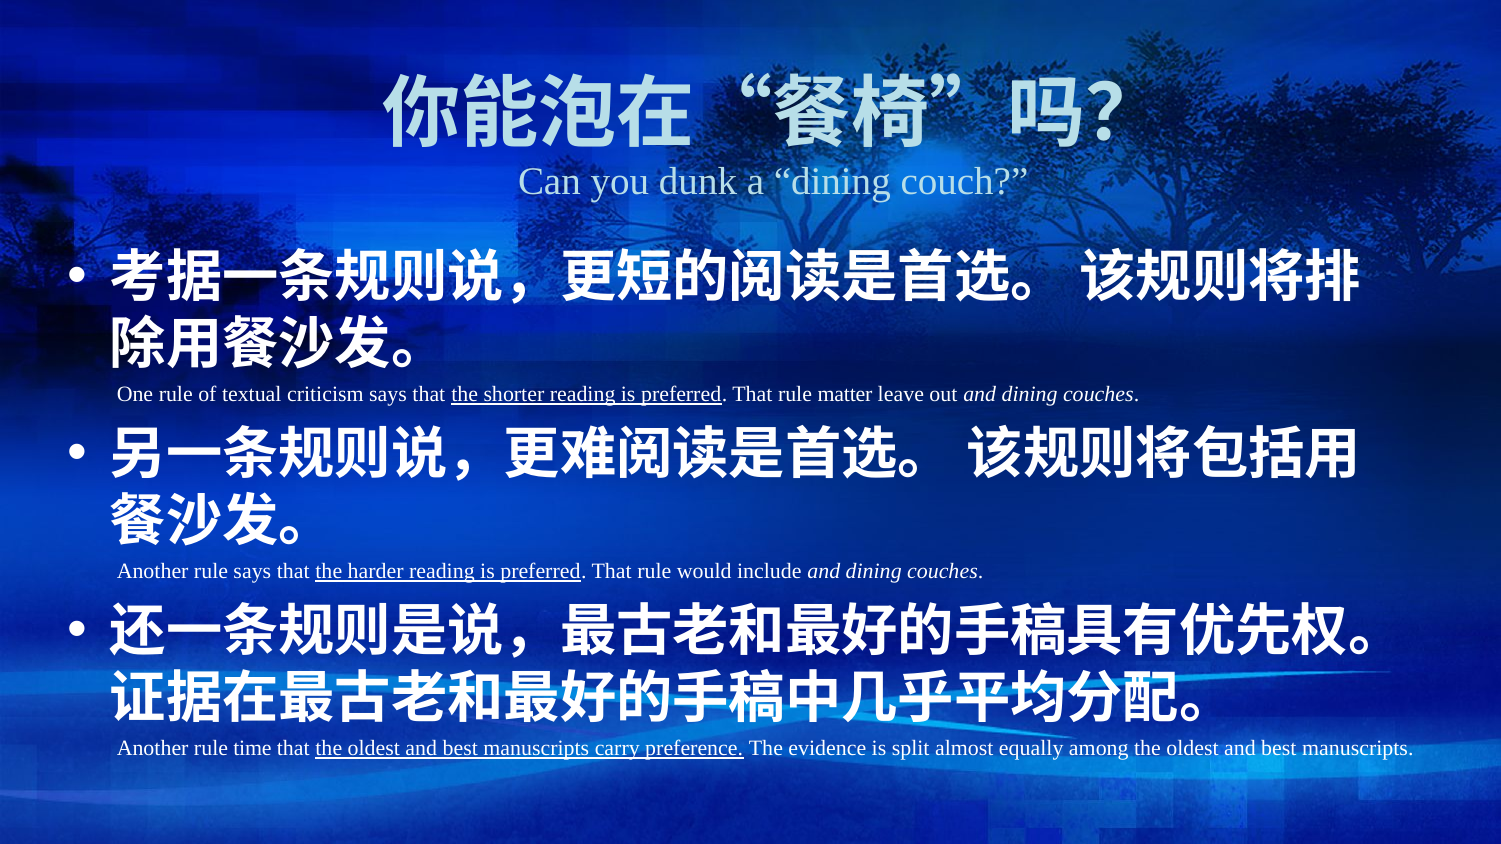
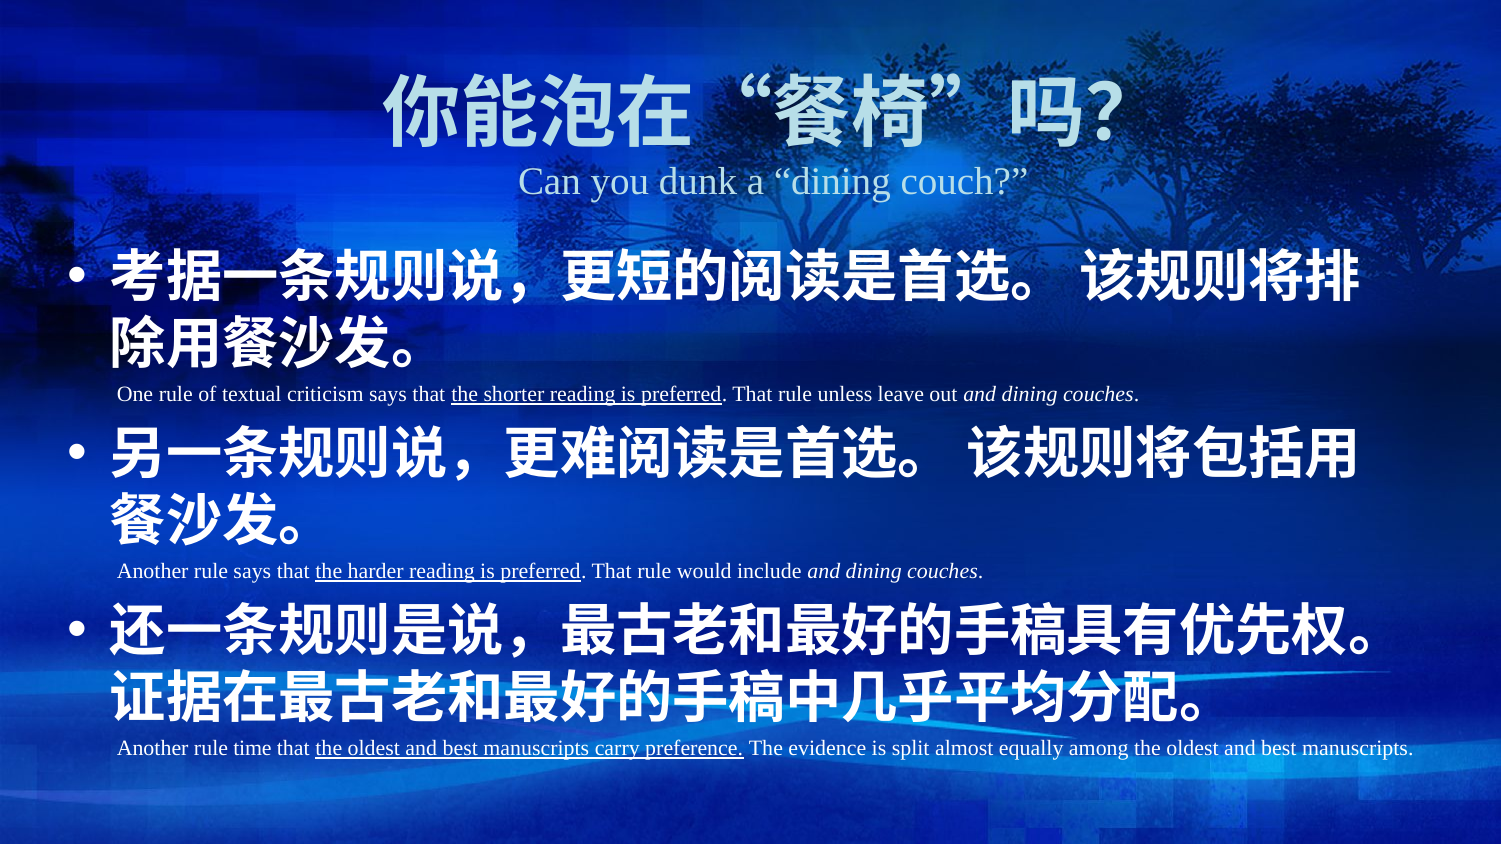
matter: matter -> unless (845, 394)
